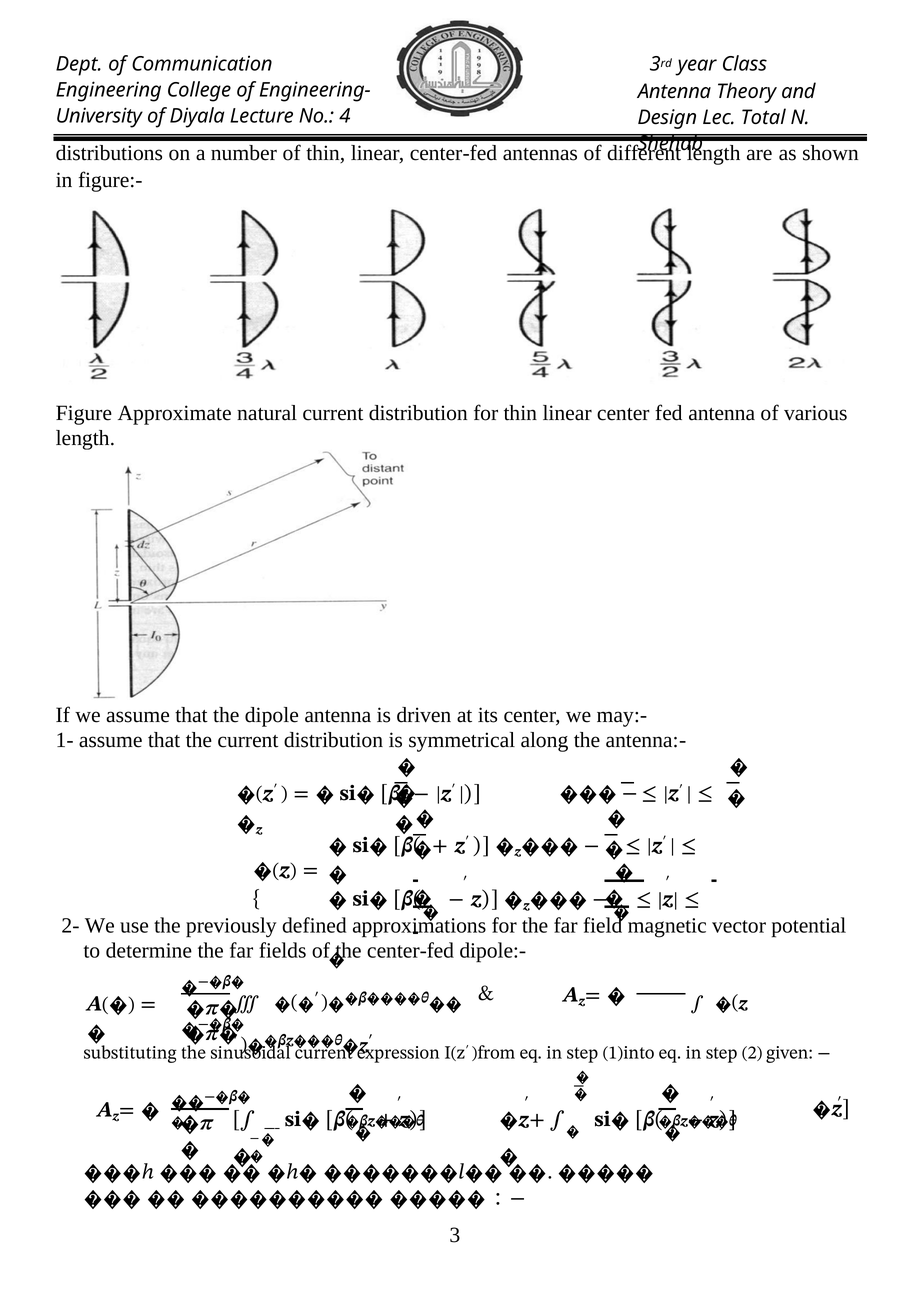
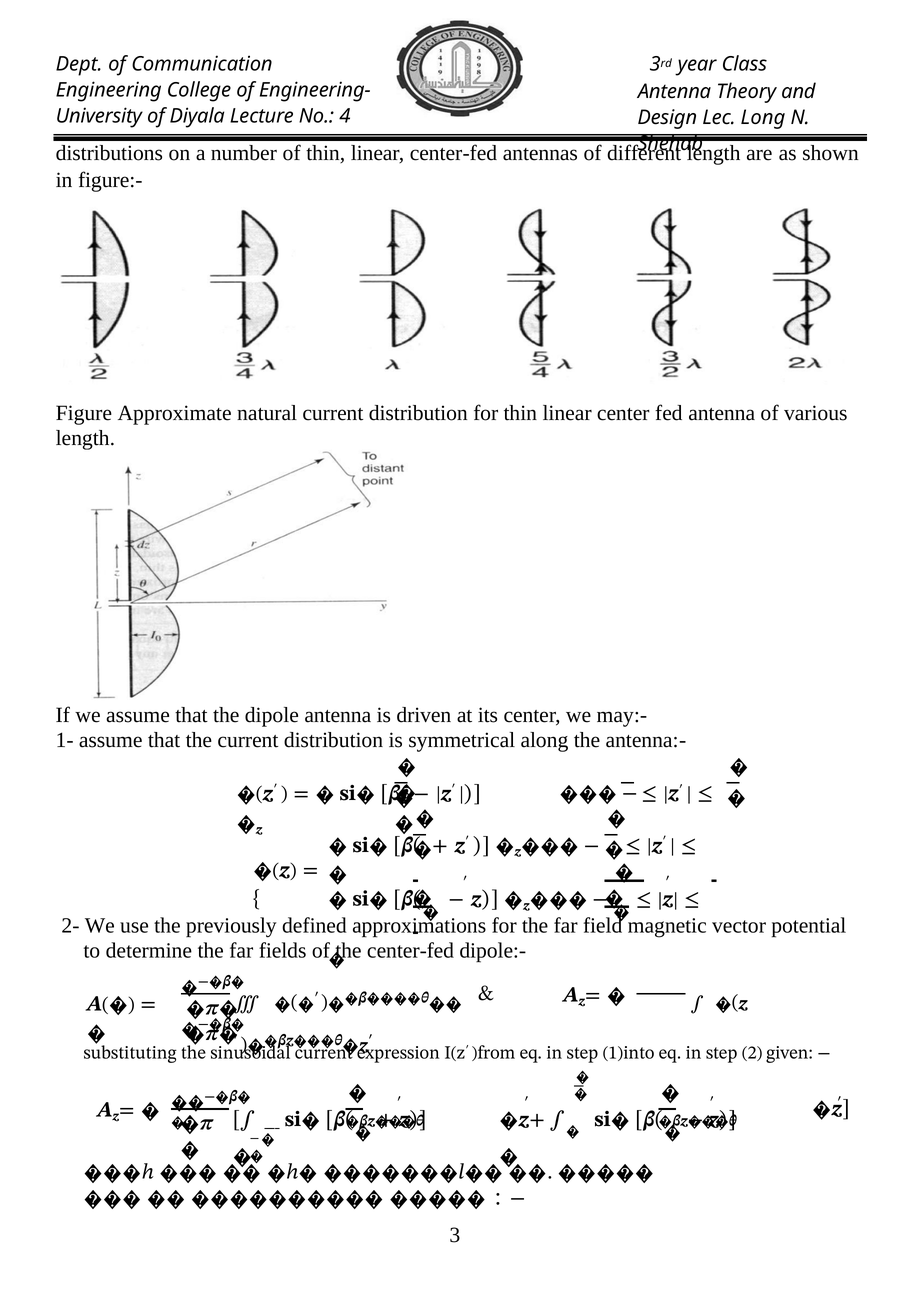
Total: Total -> Long (763, 117)
